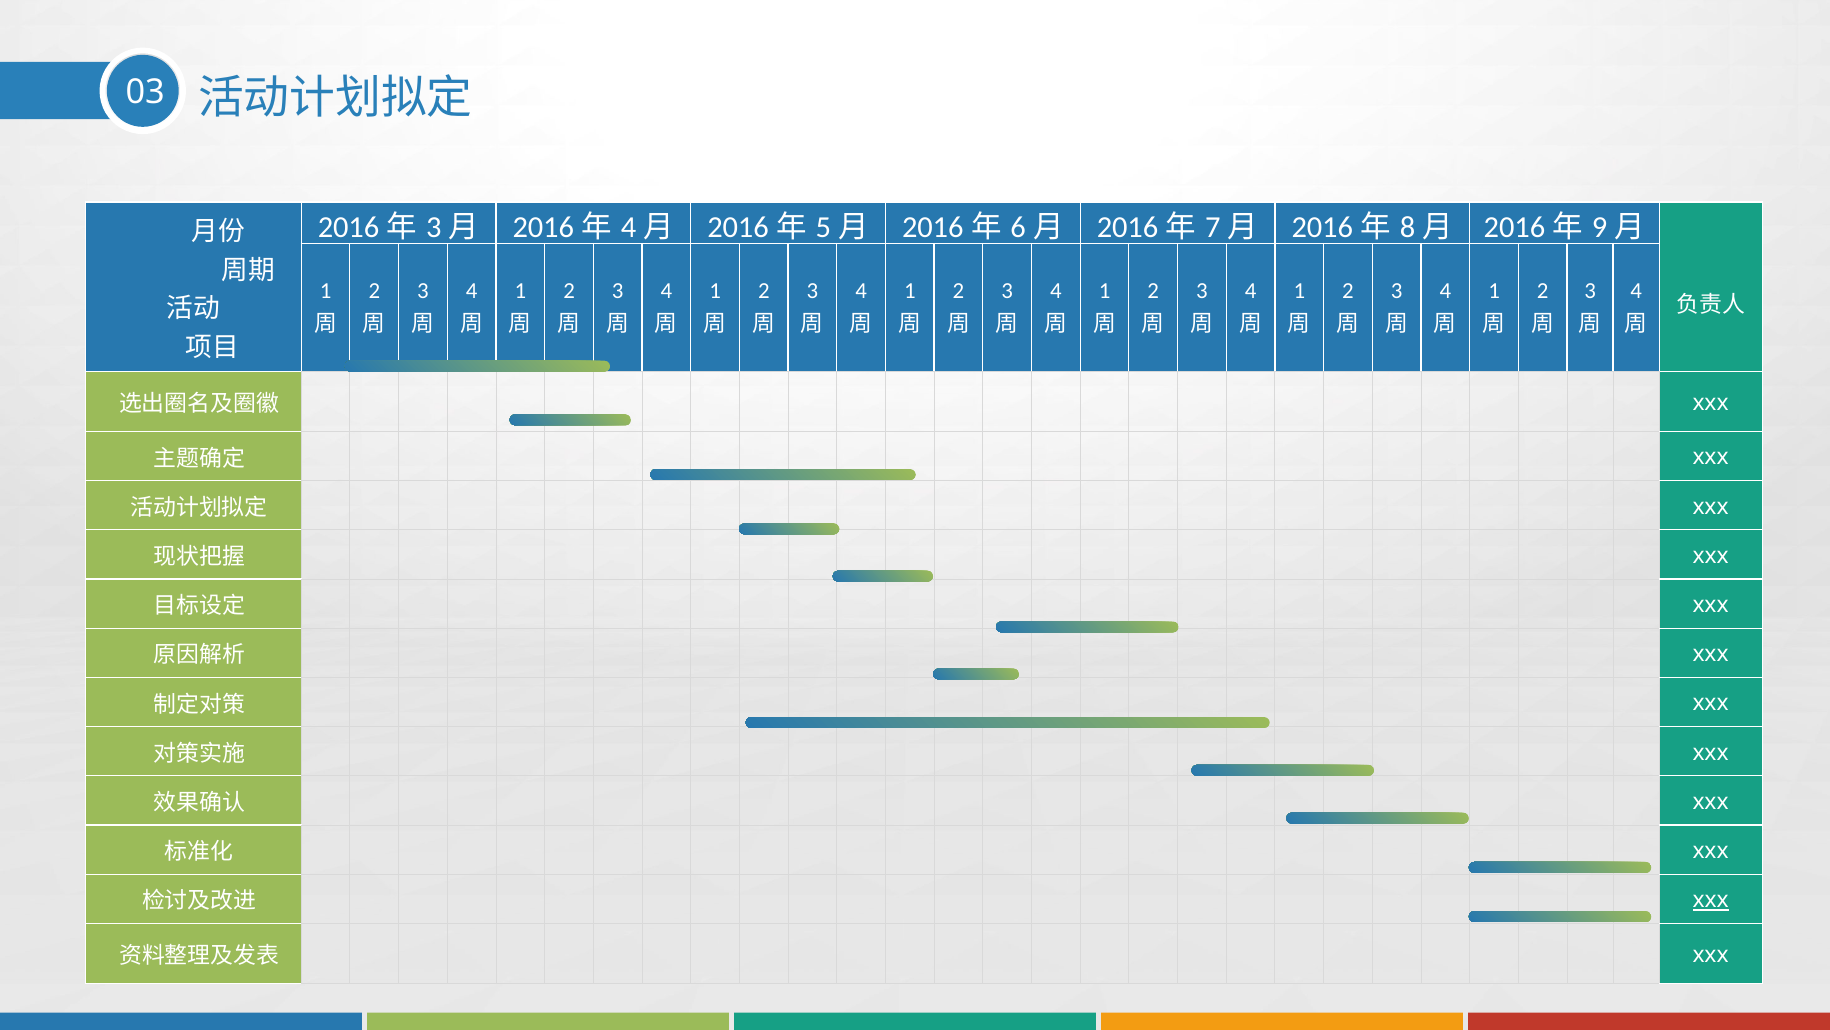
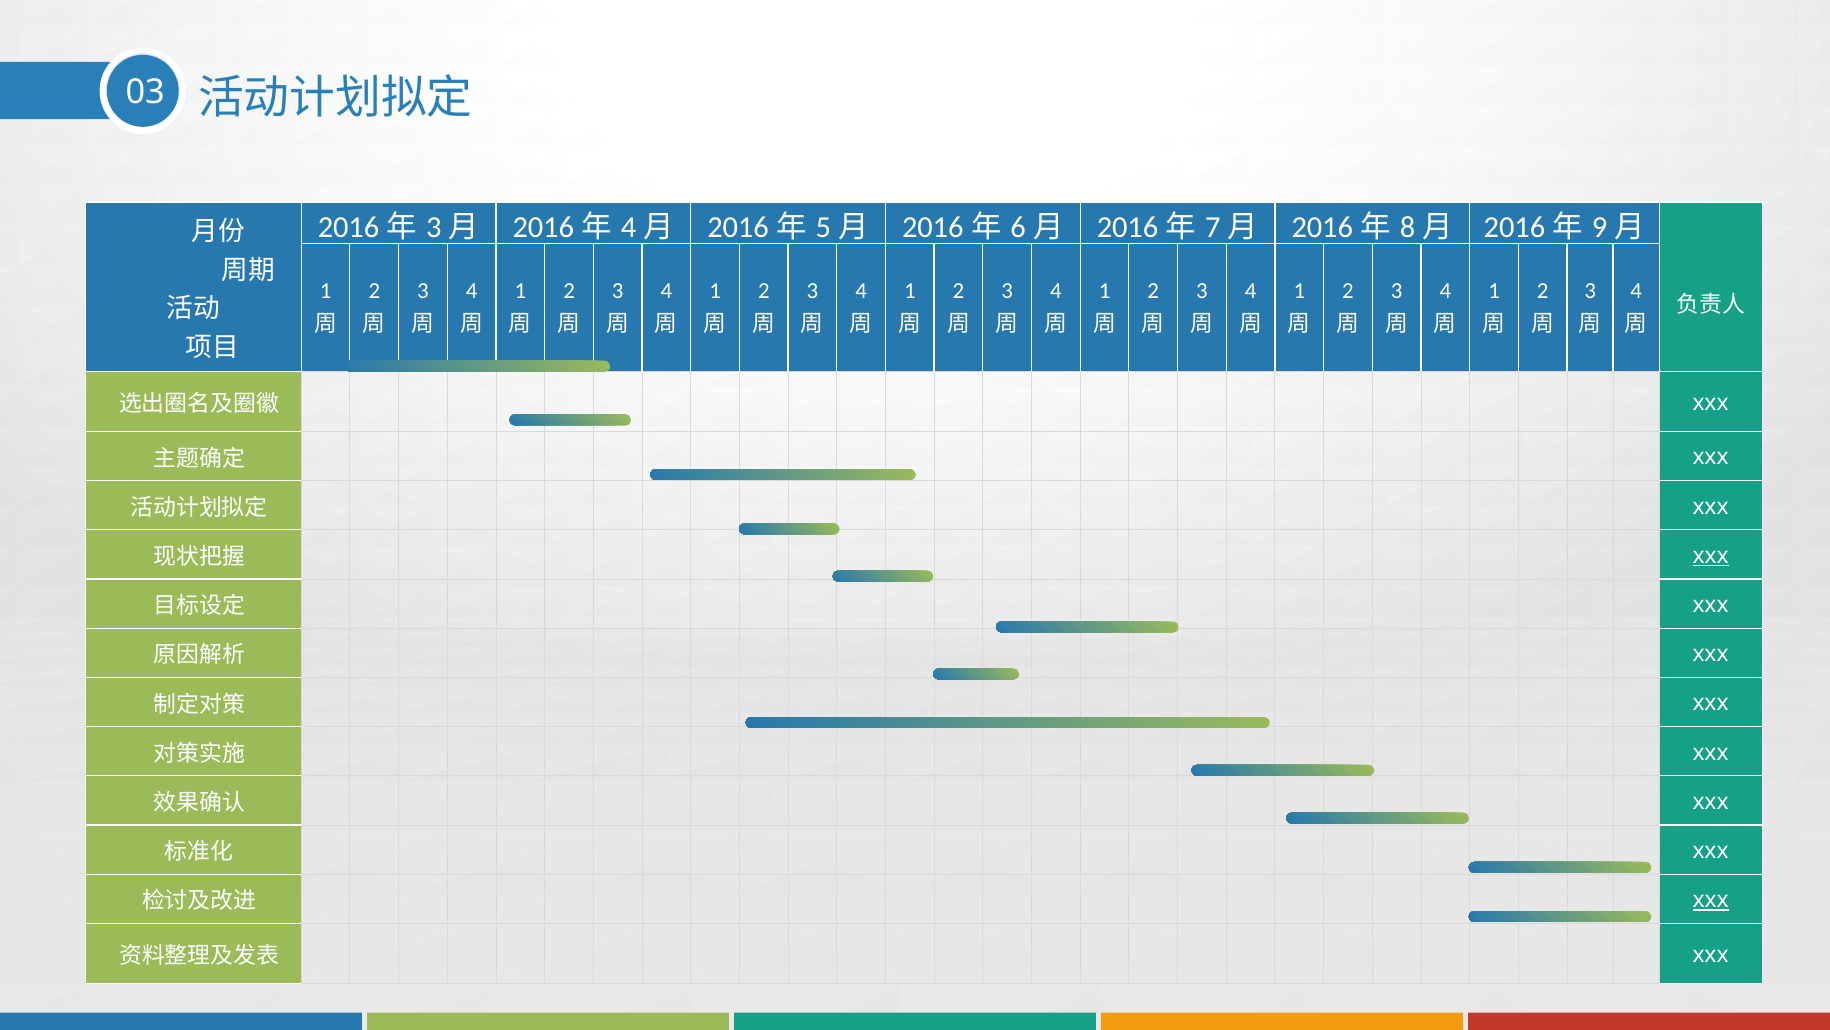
xxx underline: none -> present (1711, 556)
